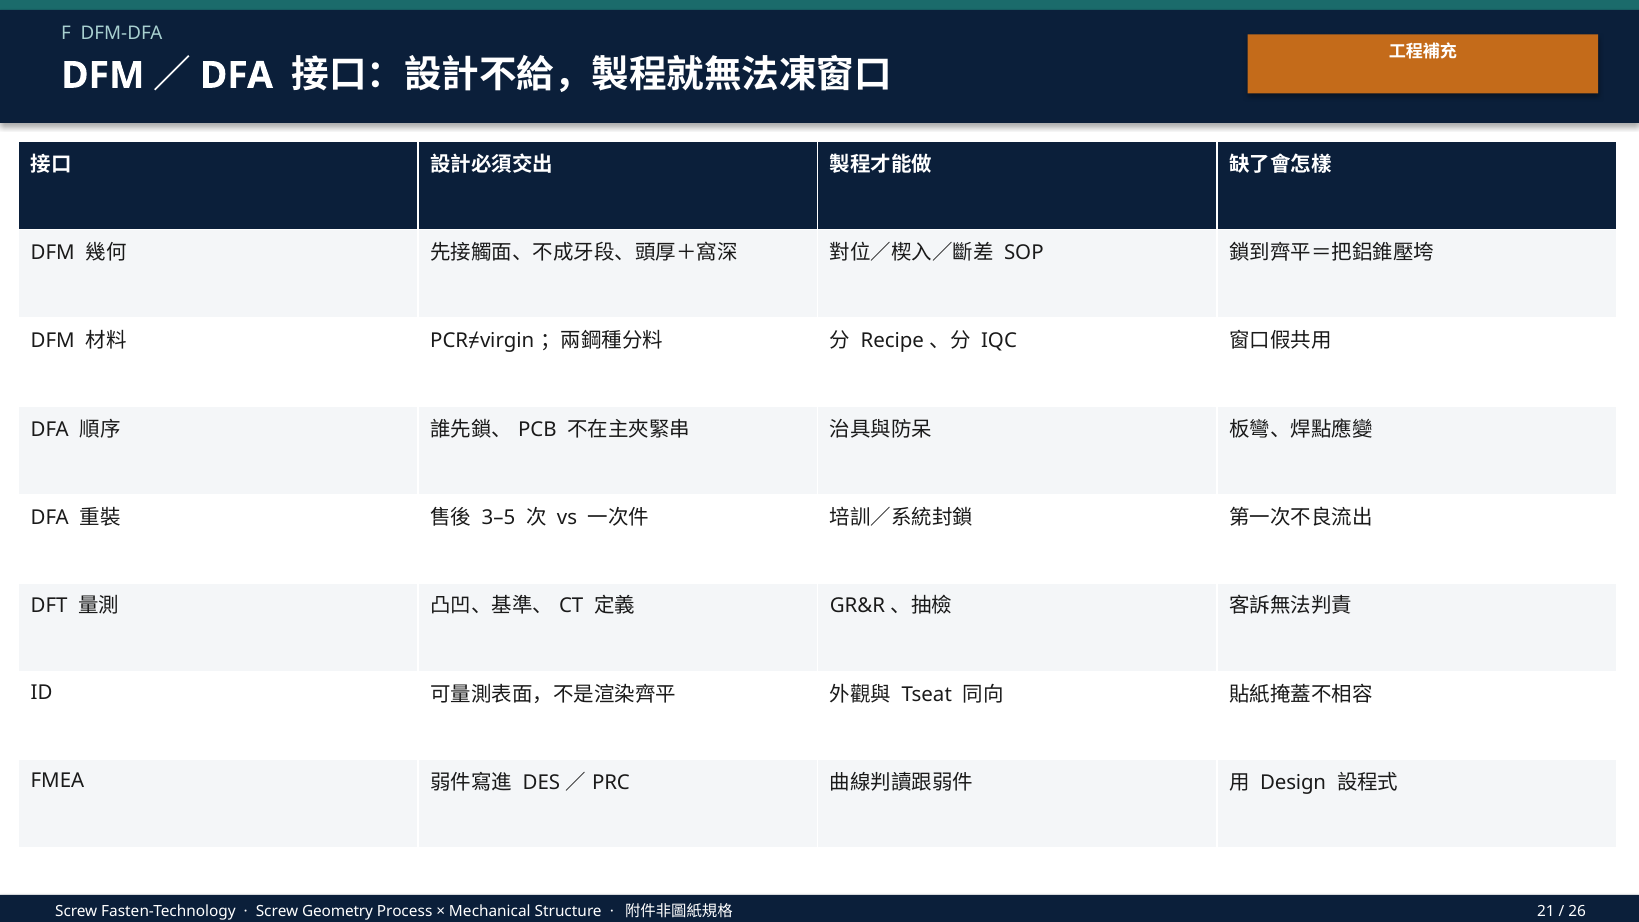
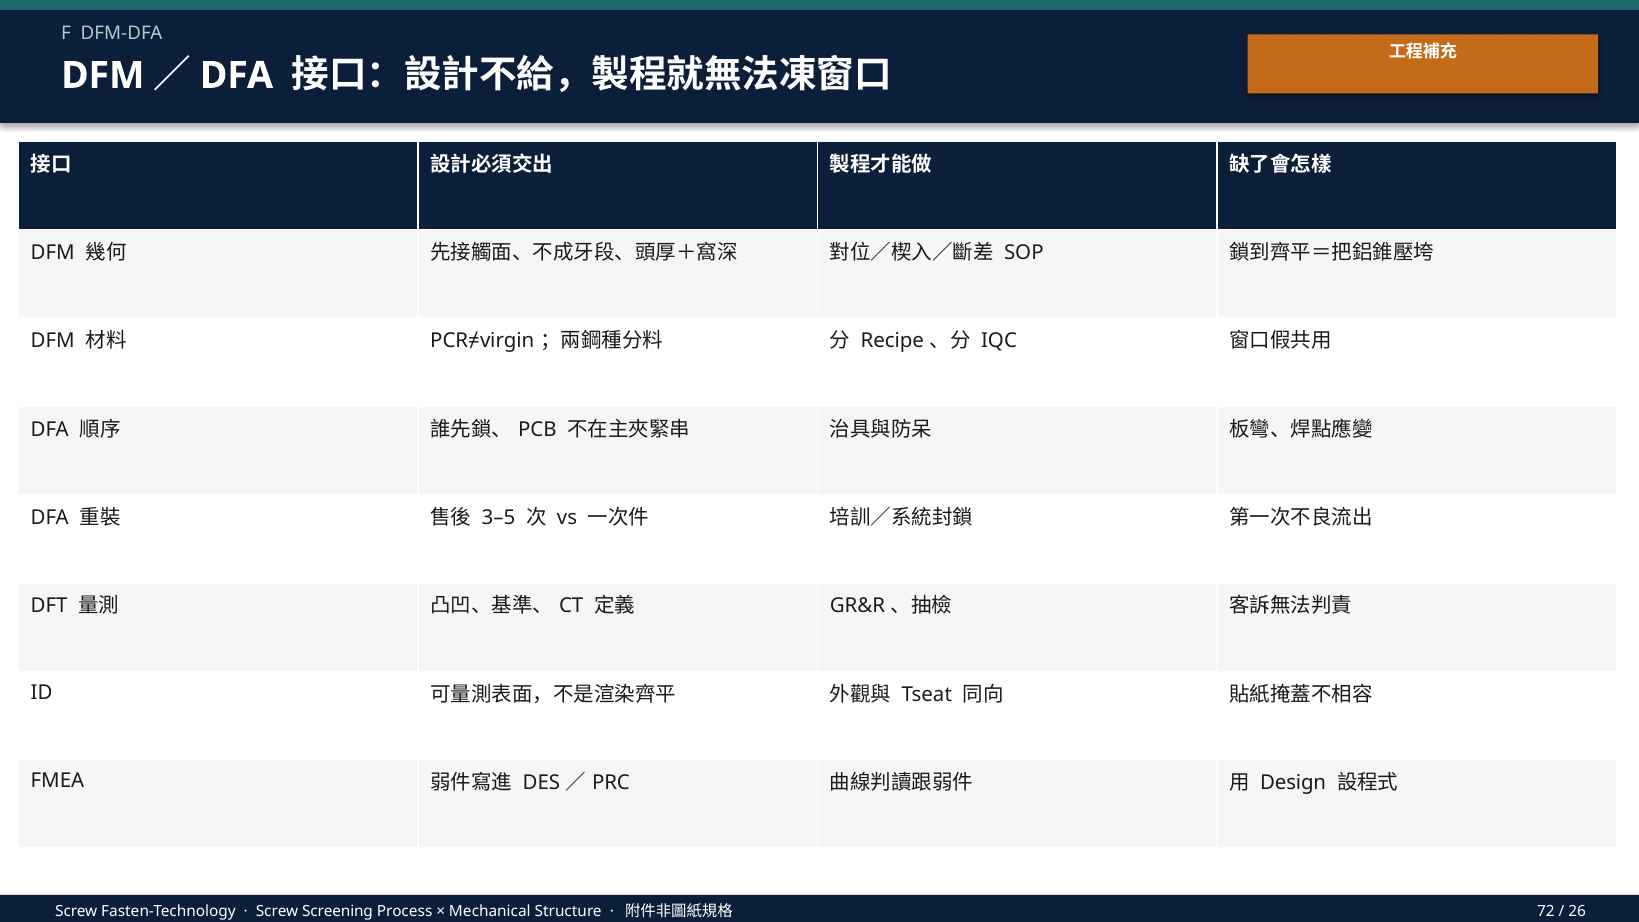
Geometry: Geometry -> Screening (338, 911)
21: 21 -> 72 (1546, 911)
